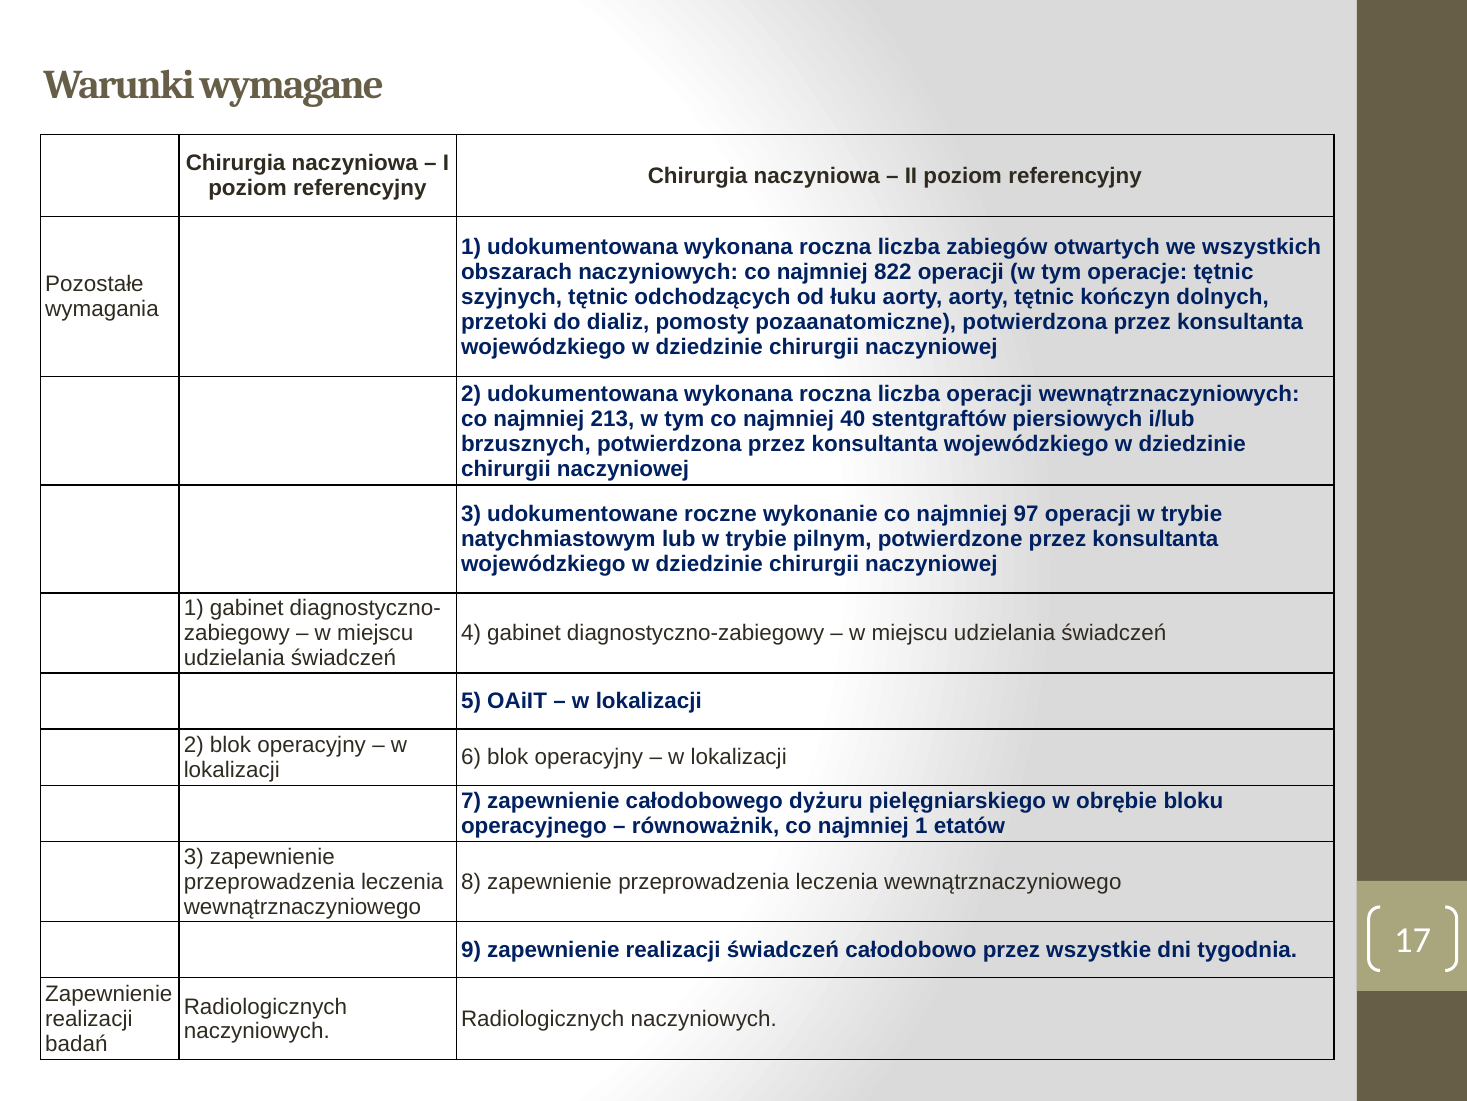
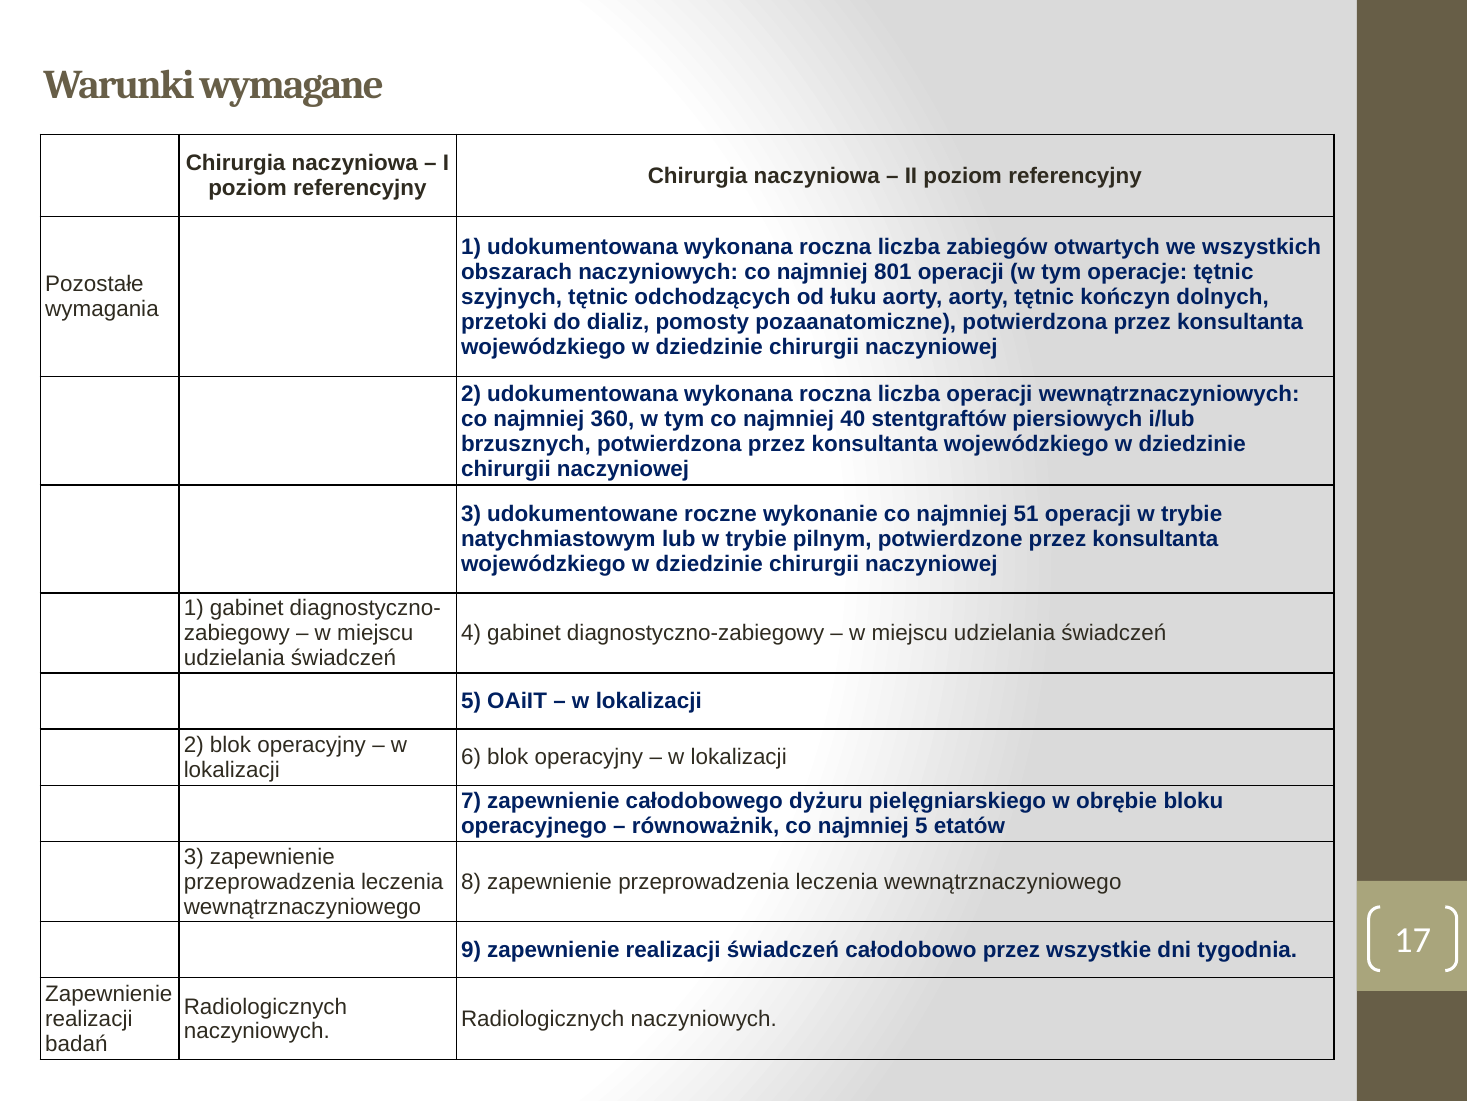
822: 822 -> 801 (893, 272)
213: 213 -> 360 (613, 418)
97: 97 -> 51 (1026, 514)
najmniej 1: 1 -> 5 (921, 826)
